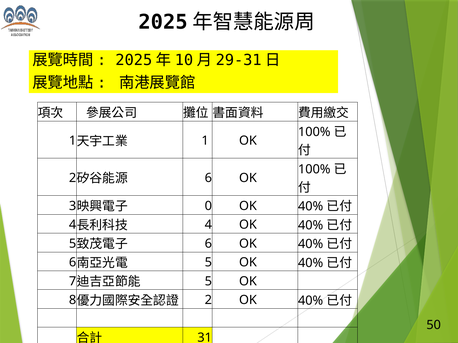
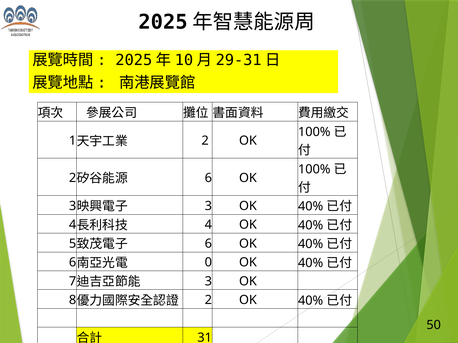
1: 1 -> 2 (205, 141)
0: 0 -> 3 (208, 206)
5: 5 -> 0 (208, 263)
5: 5 -> 3 (208, 282)
